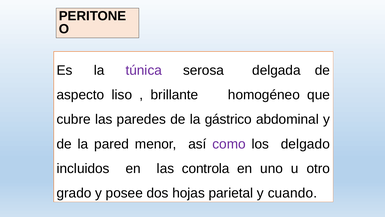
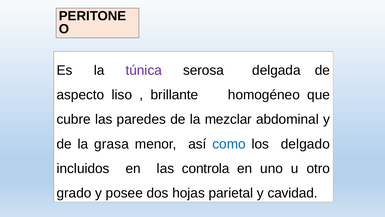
gástrico: gástrico -> mezclar (228, 119)
pared: pared -> grasa (112, 144)
como colour: purple -> blue (229, 144)
cuando: cuando -> cavidad (293, 193)
